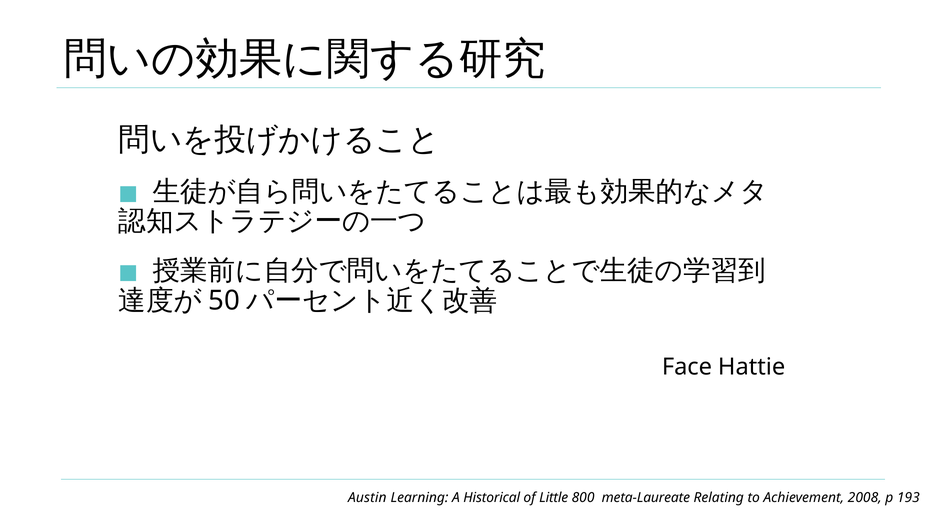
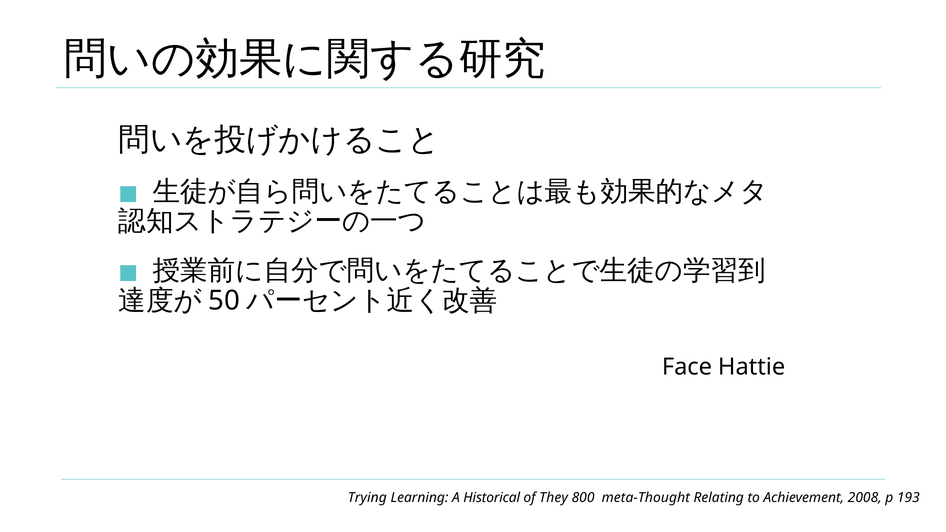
Austin: Austin -> Trying (367, 498)
Little: Little -> They (554, 498)
meta-Laureate: meta-Laureate -> meta-Thought (646, 498)
